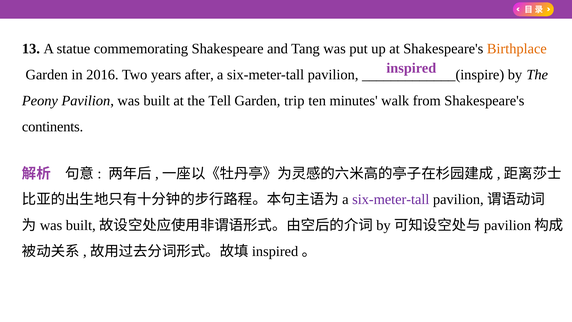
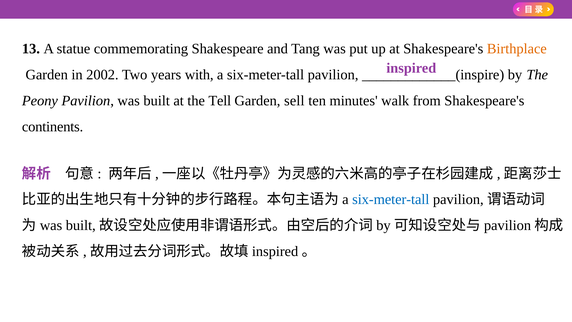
2016: 2016 -> 2002 (102, 75)
after: after -> with (199, 75)
trip: trip -> sell (294, 101)
six-meter-tall colour: purple -> blue (391, 199)
